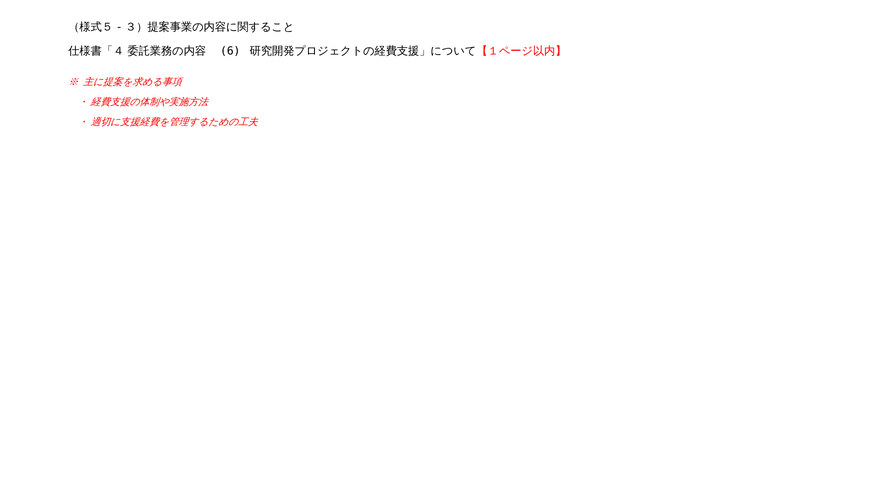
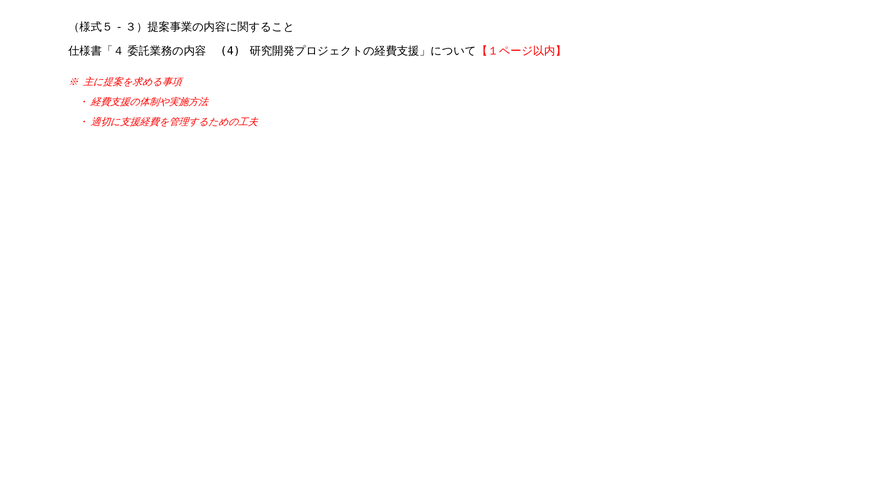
6: 6 -> 4 (230, 51)
